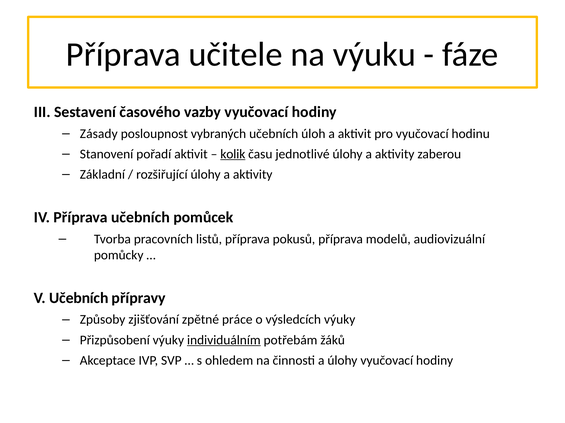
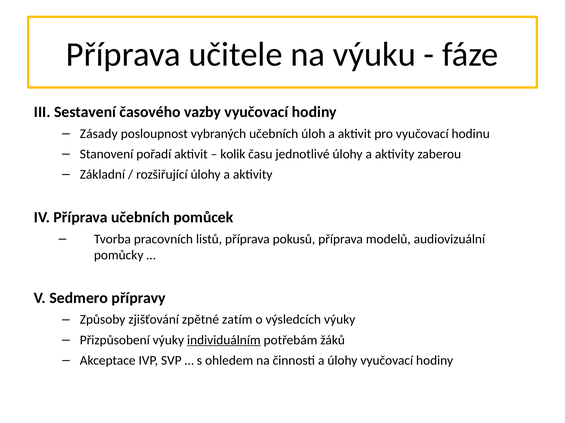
kolik underline: present -> none (233, 154)
V Učebních: Učebních -> Sedmero (79, 298)
práce: práce -> zatím (237, 320)
